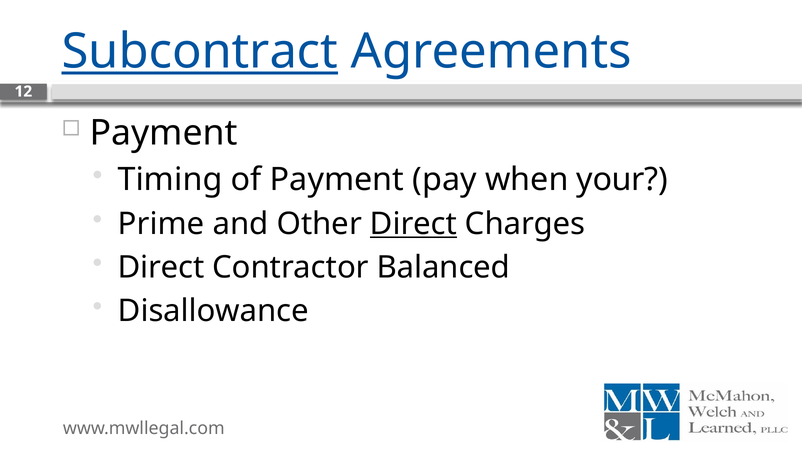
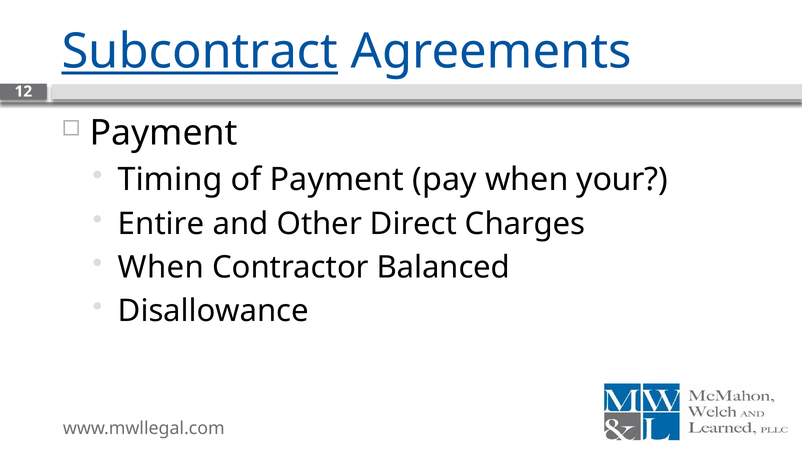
Prime: Prime -> Entire (161, 224)
Direct underline: present -> none (413, 224)
Direct: Direct -> When (161, 267)
